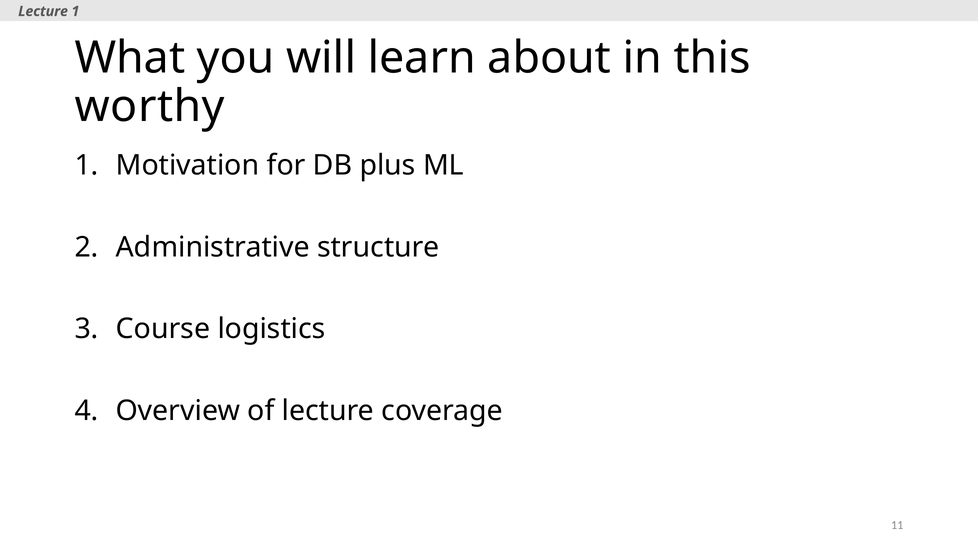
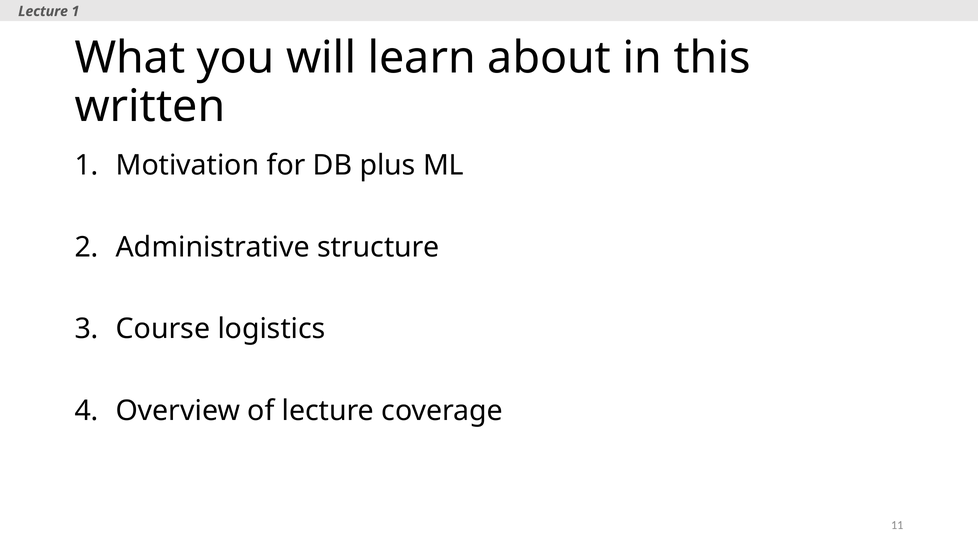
worthy: worthy -> written (150, 106)
